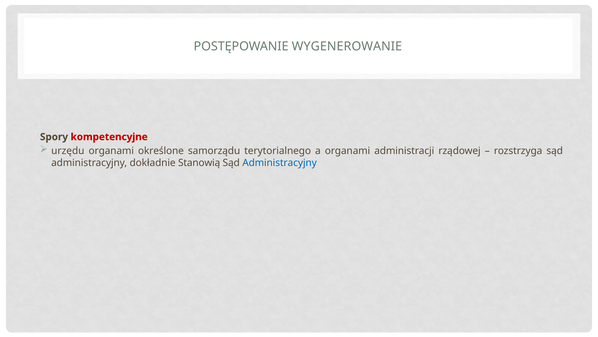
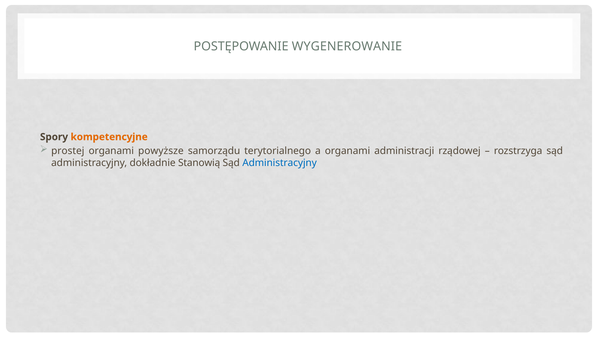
kompetencyjne colour: red -> orange (109, 137)
urzędu: urzędu -> prostej (68, 151)
określone: określone -> powyższe (161, 151)
